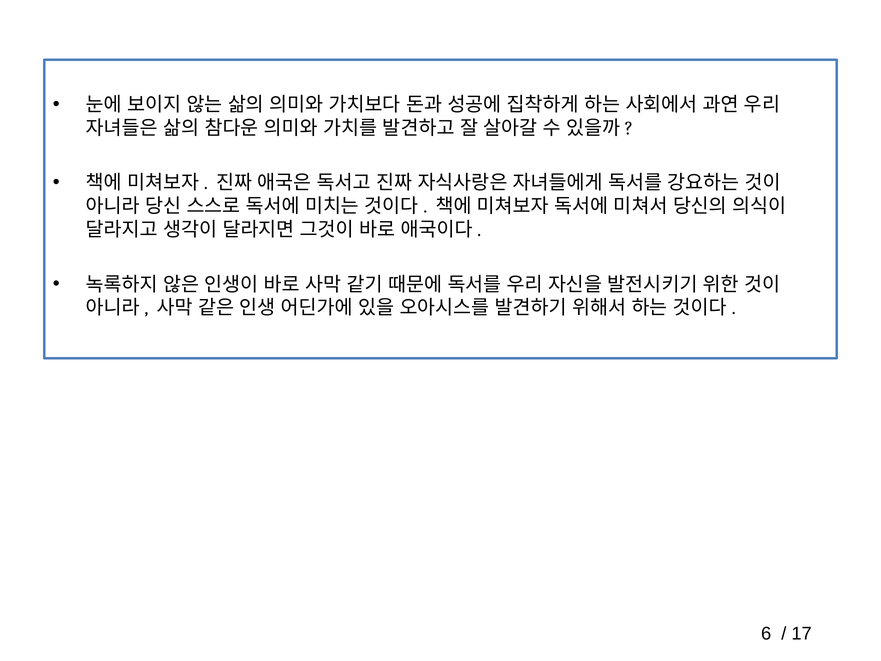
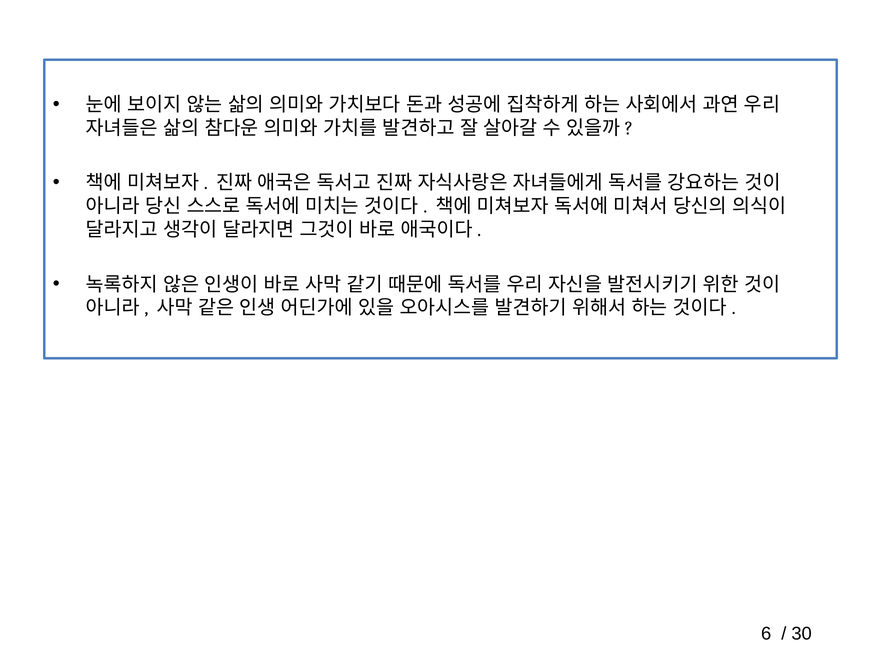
17: 17 -> 30 (802, 634)
